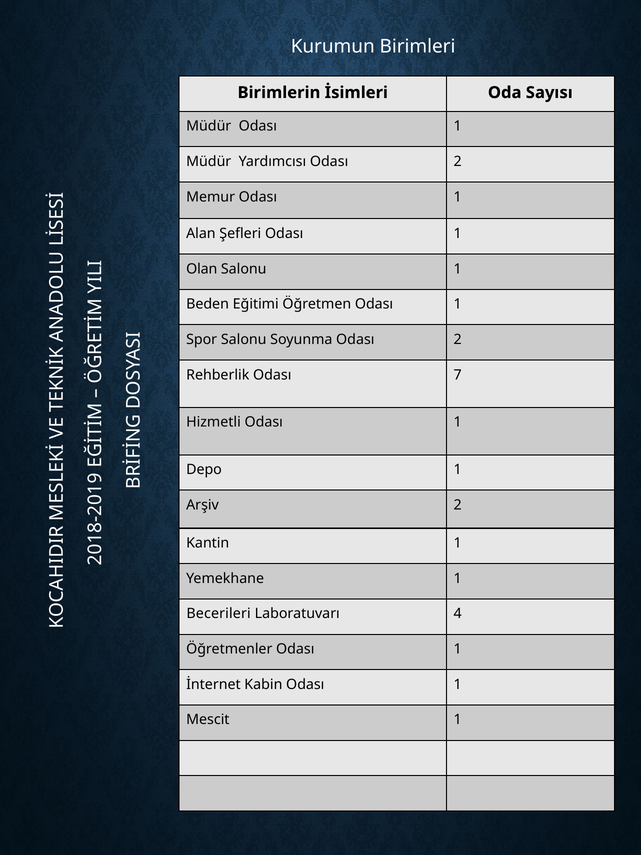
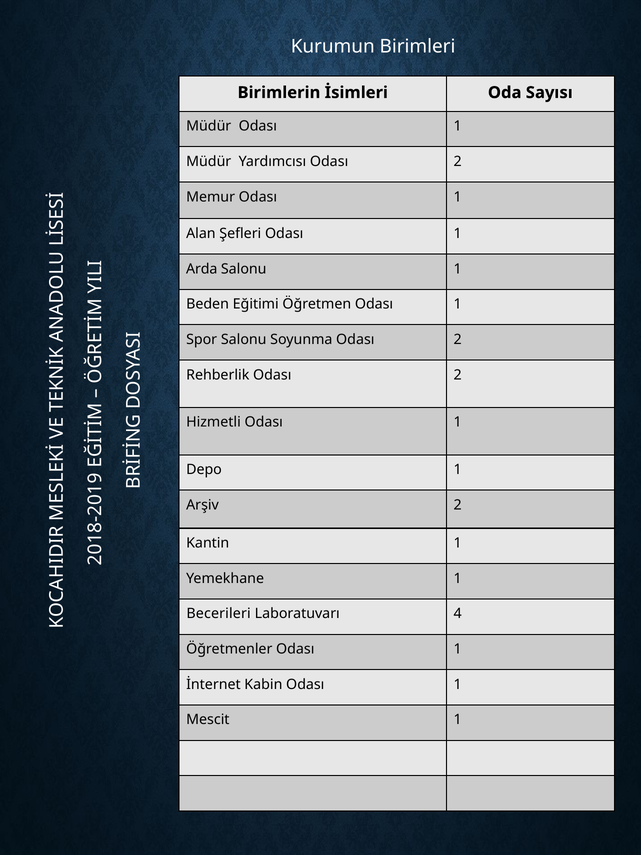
Olan: Olan -> Arda (202, 269)
Rehberlik Odası 7: 7 -> 2 (458, 375)
